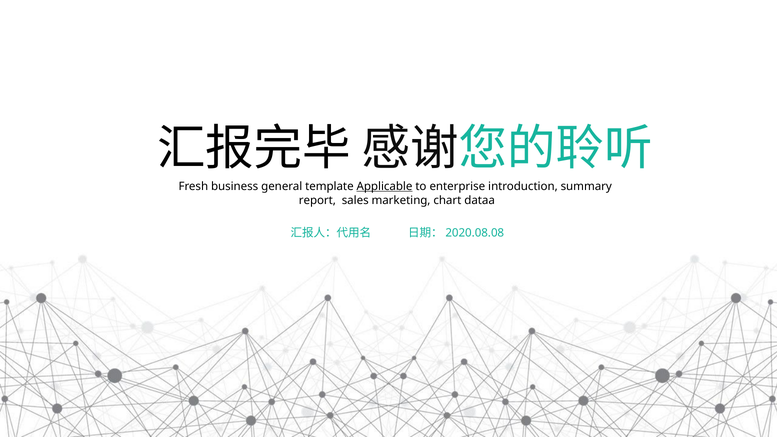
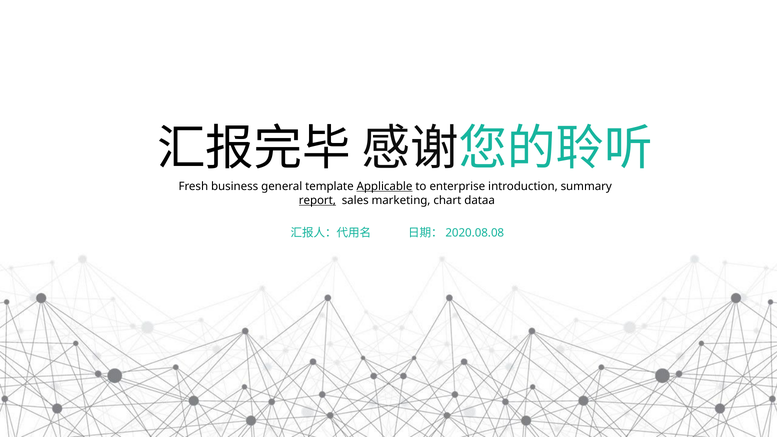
report underline: none -> present (317, 200)
